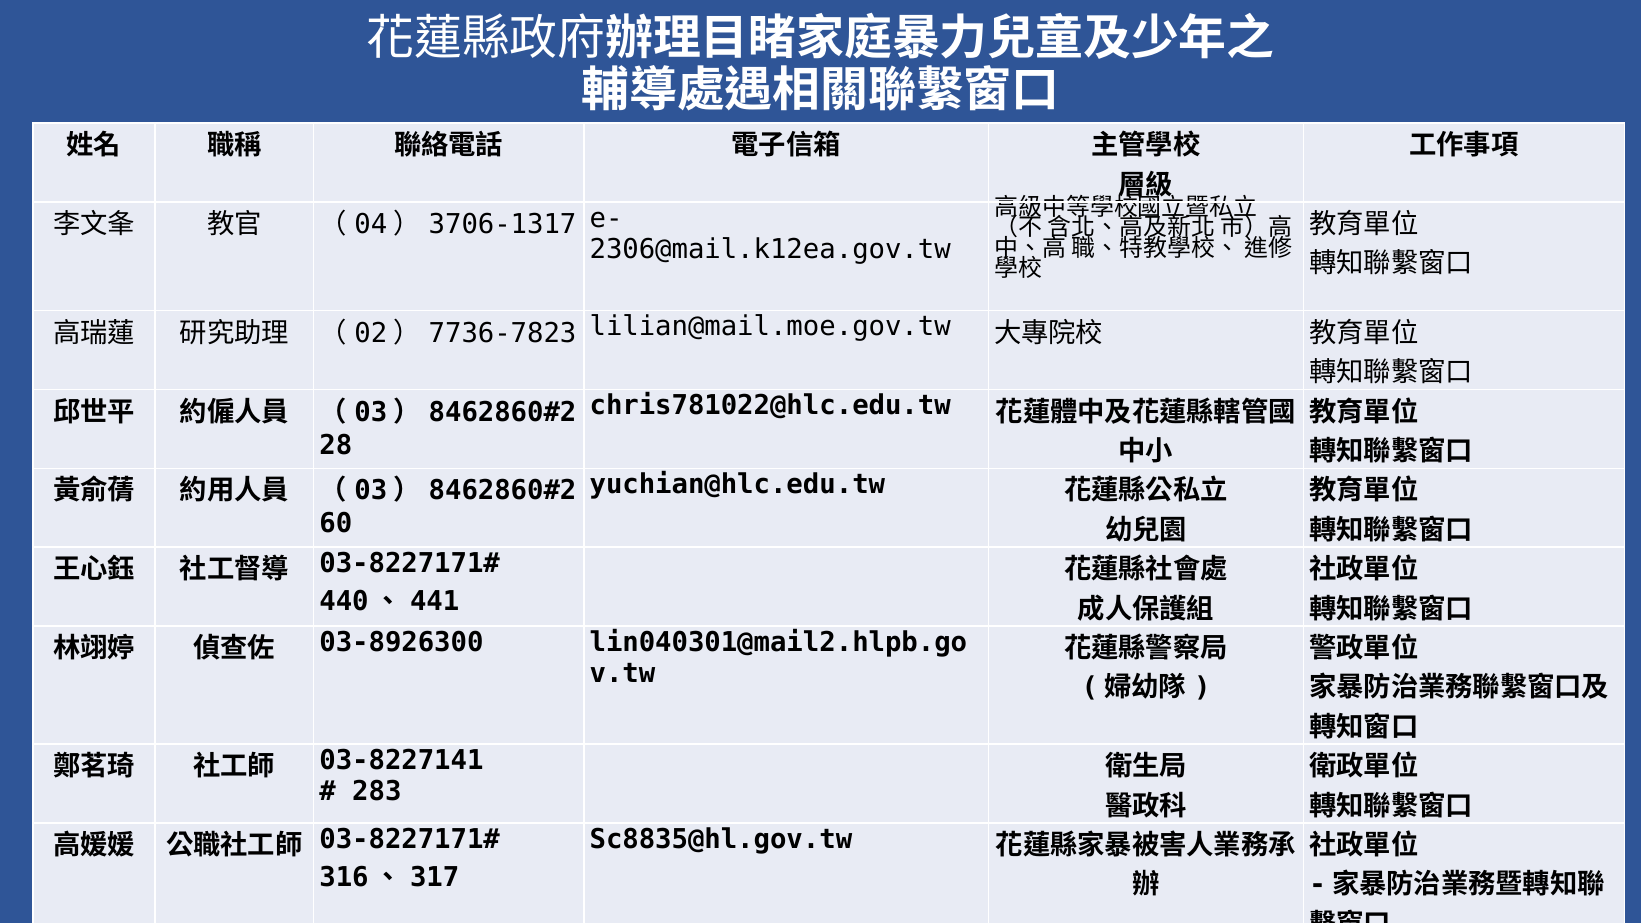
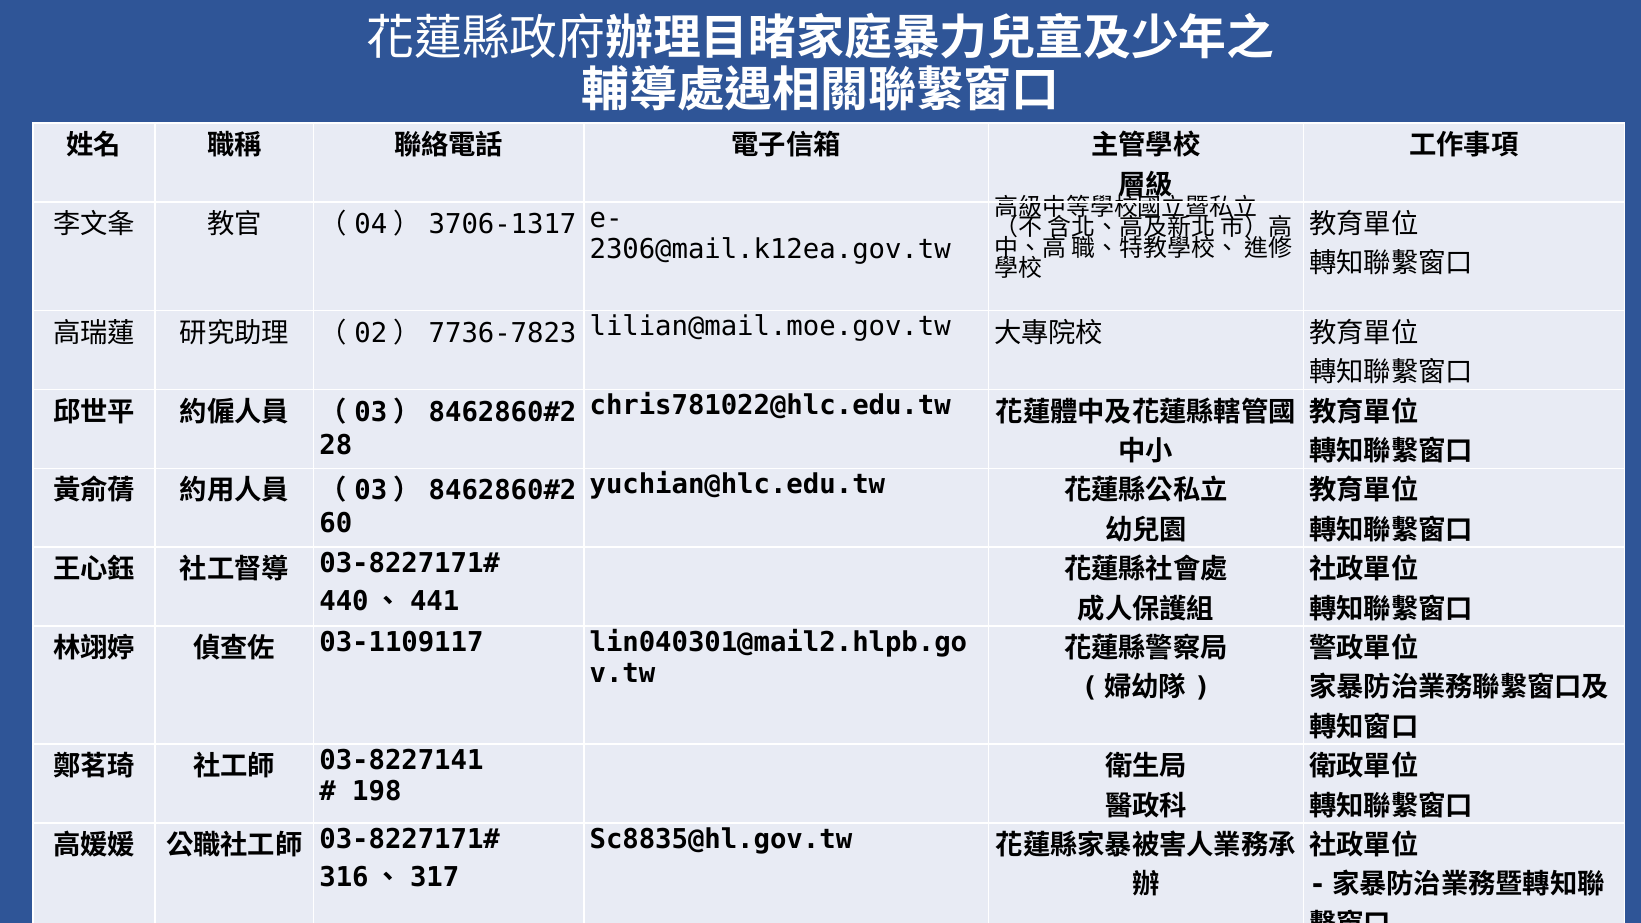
03-8926300: 03-8926300 -> 03-1109117 (401, 642)
283: 283 -> 198 (377, 792)
